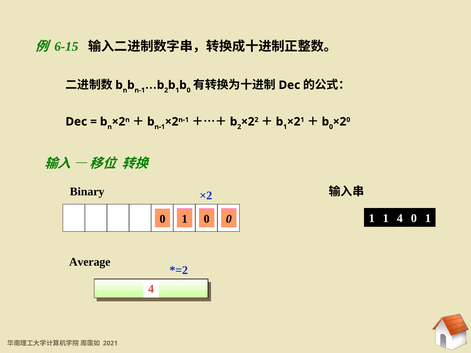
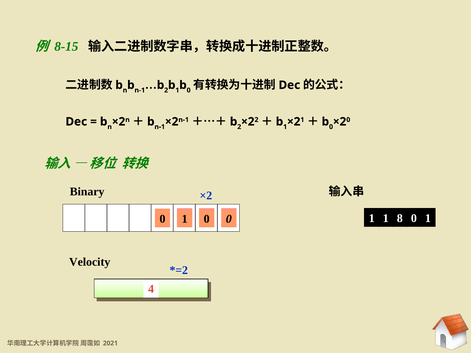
6-15: 6-15 -> 8-15 (66, 47)
1 4: 4 -> 8 (400, 218)
Average: Average -> Velocity (90, 262)
